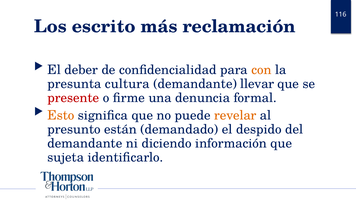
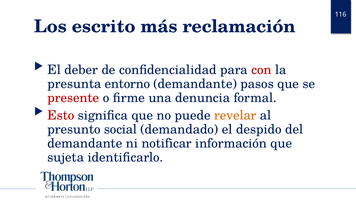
con colour: orange -> red (261, 70)
cultura: cultura -> entorno (127, 84)
llevar: llevar -> pasos (257, 84)
Esto colour: orange -> red (61, 115)
están: están -> social (121, 129)
diciendo: diciendo -> notificar (167, 143)
